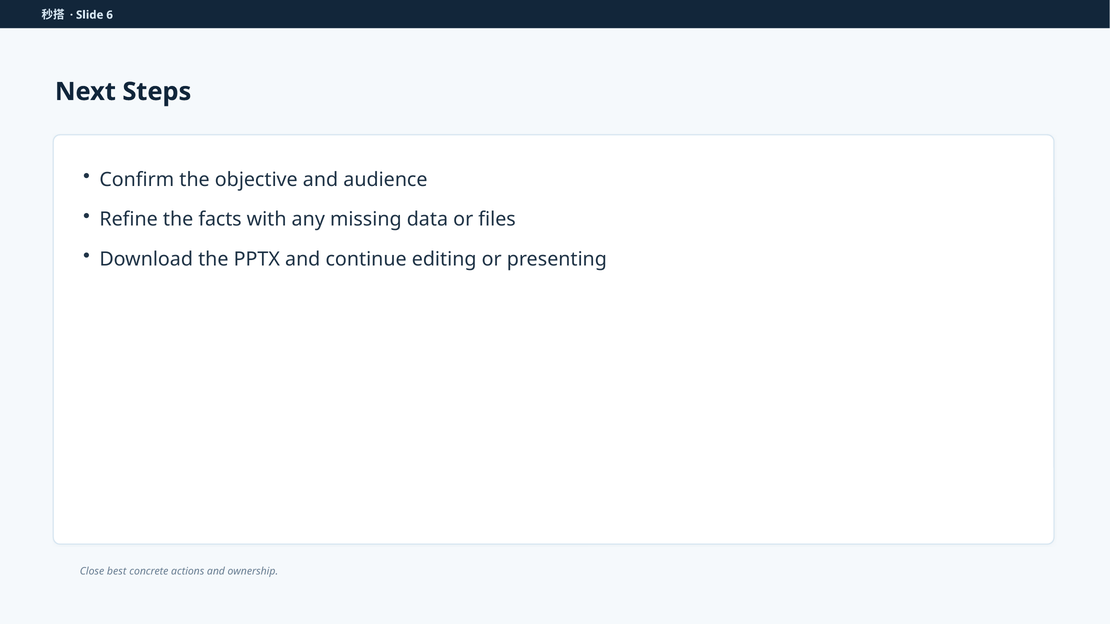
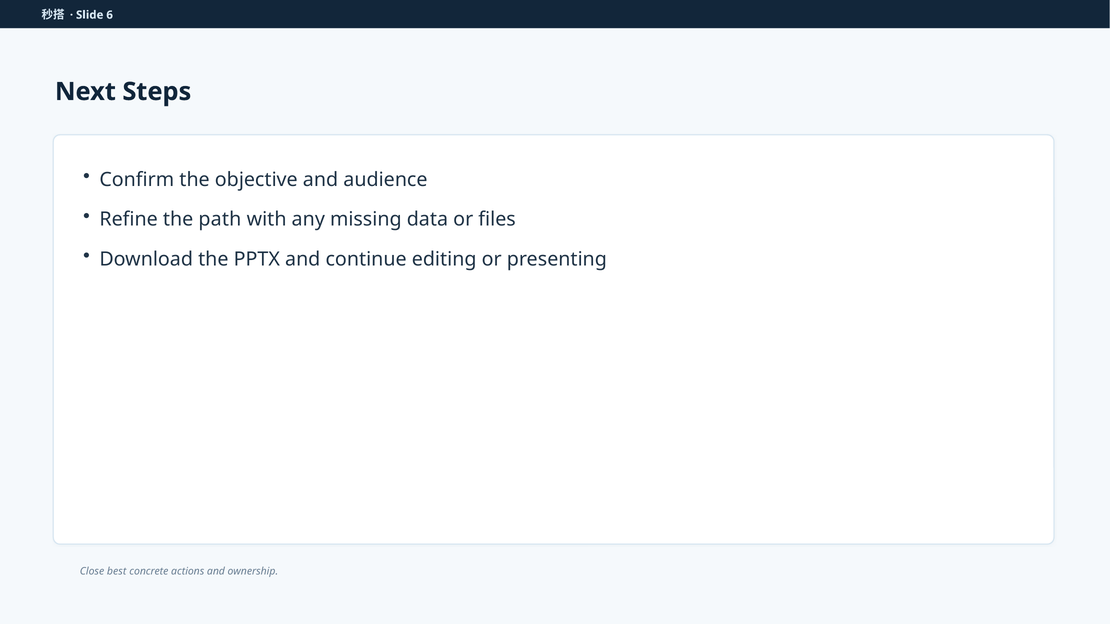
facts: facts -> path (220, 219)
